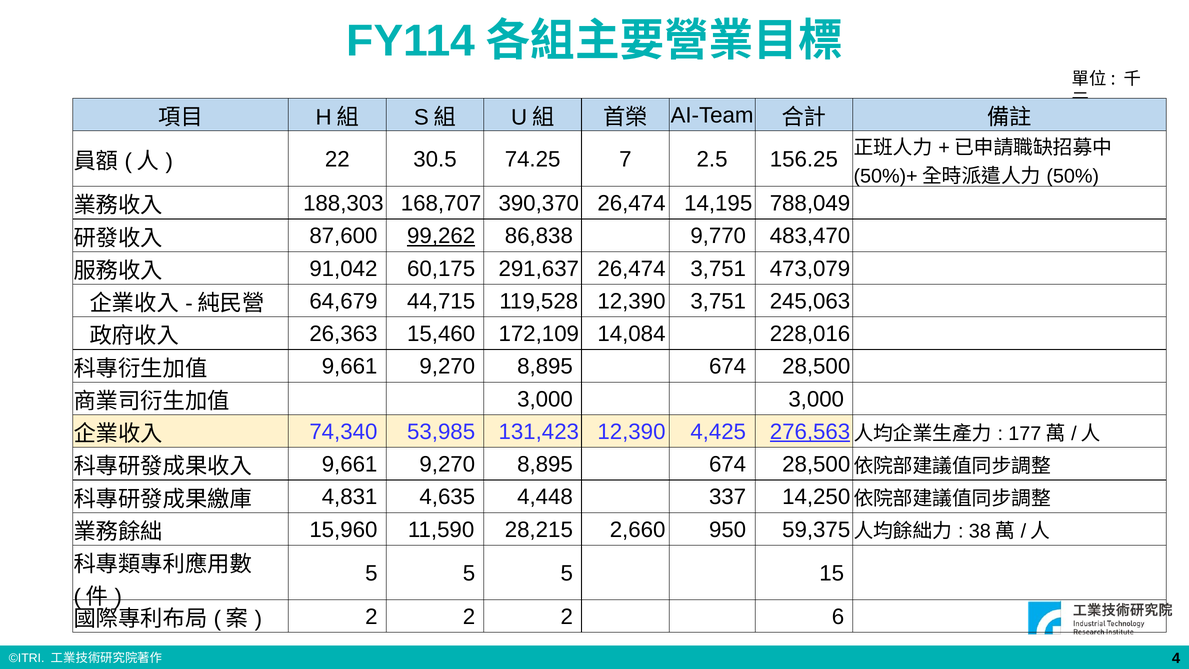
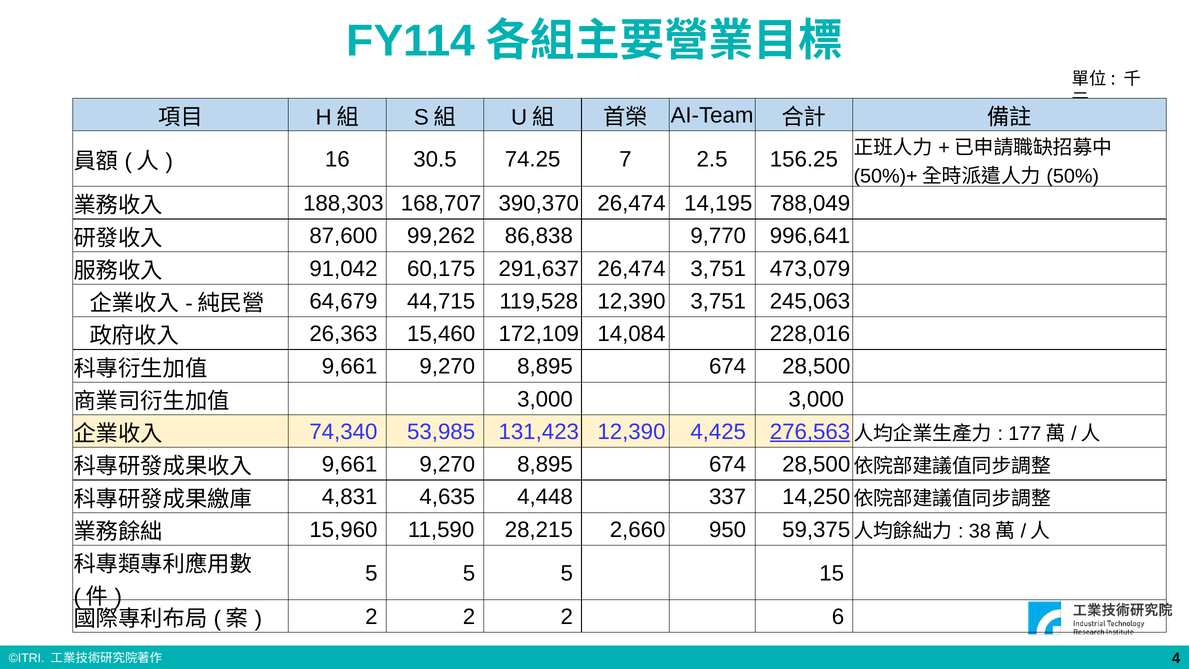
22: 22 -> 16 (337, 159)
99,262 underline: present -> none (441, 236)
483,470: 483,470 -> 996,641 (810, 236)
